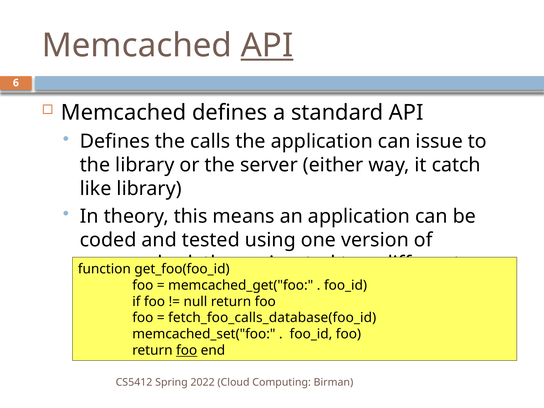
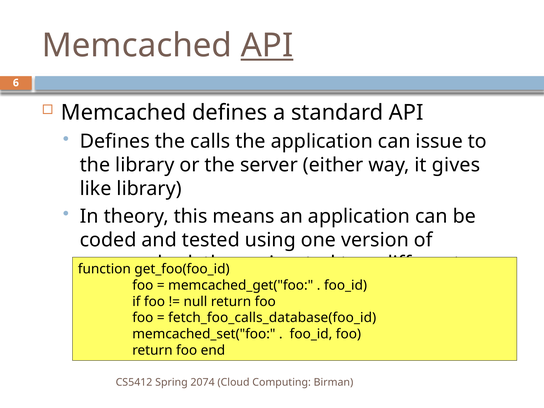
catch: catch -> gives (456, 165)
foo underline: present -> none (187, 350)
2022: 2022 -> 2074 (203, 382)
